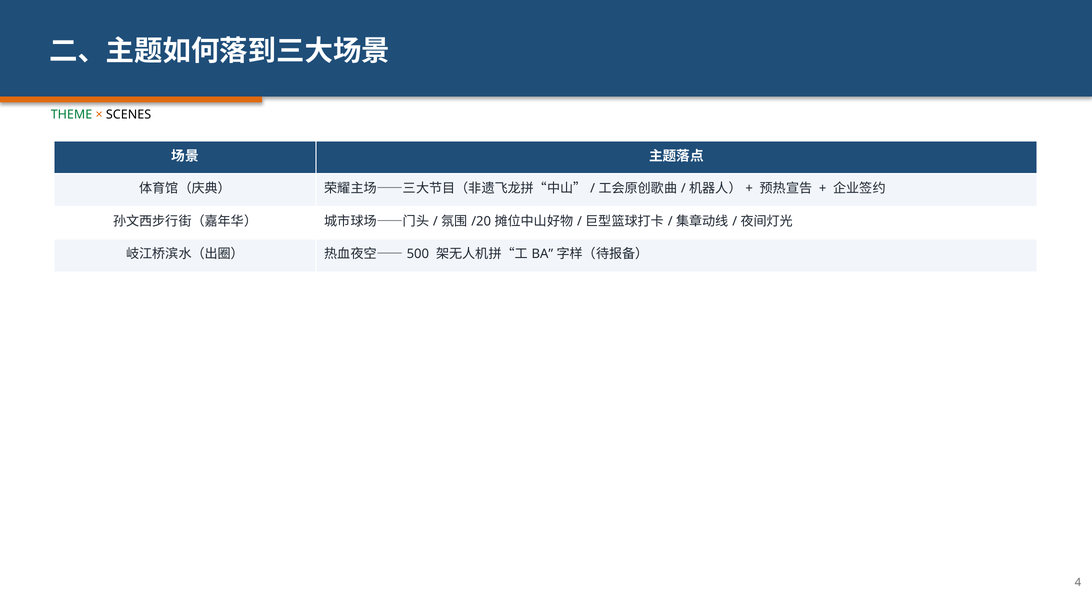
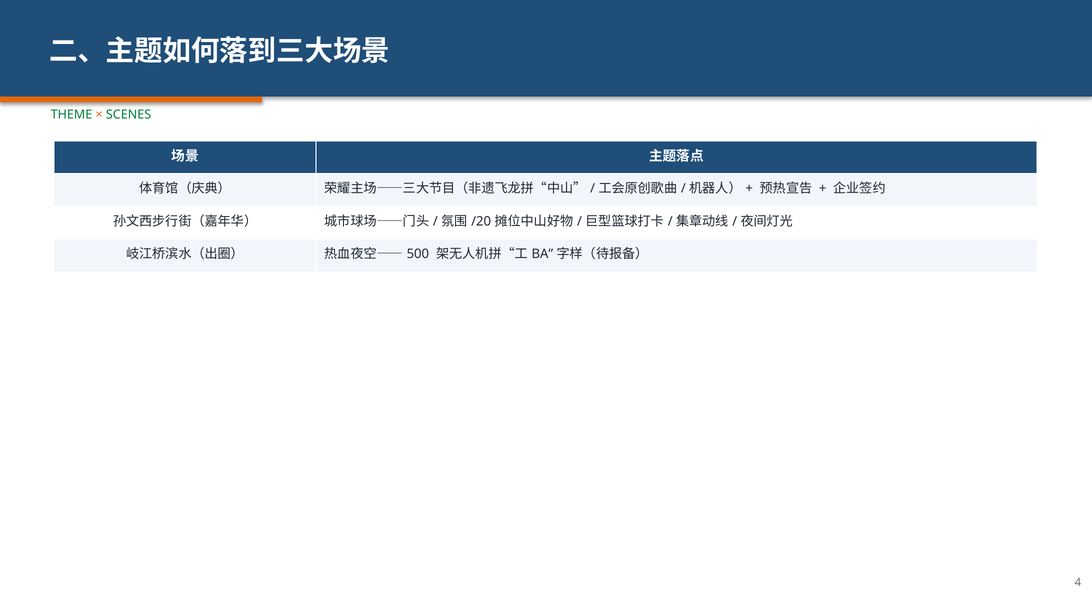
SCENES colour: black -> green (129, 115)
